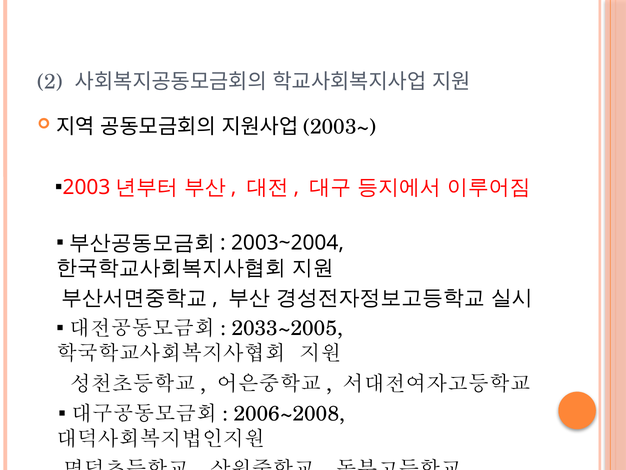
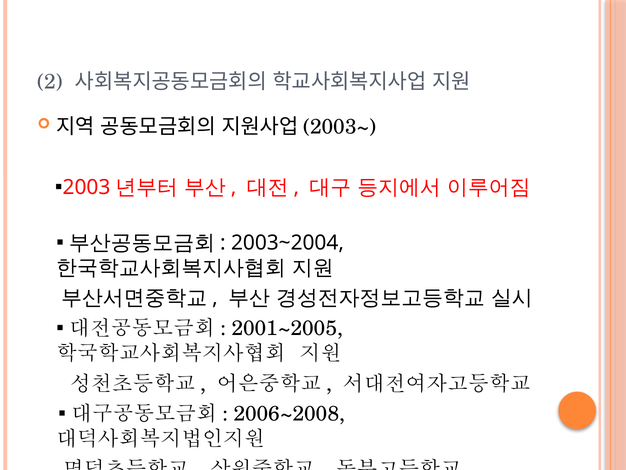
2033~2005: 2033~2005 -> 2001~2005 (287, 328)
